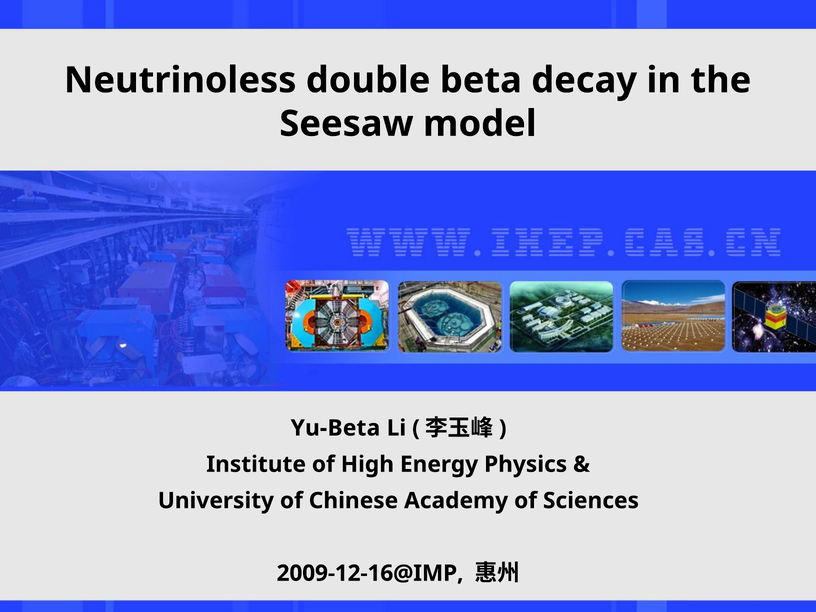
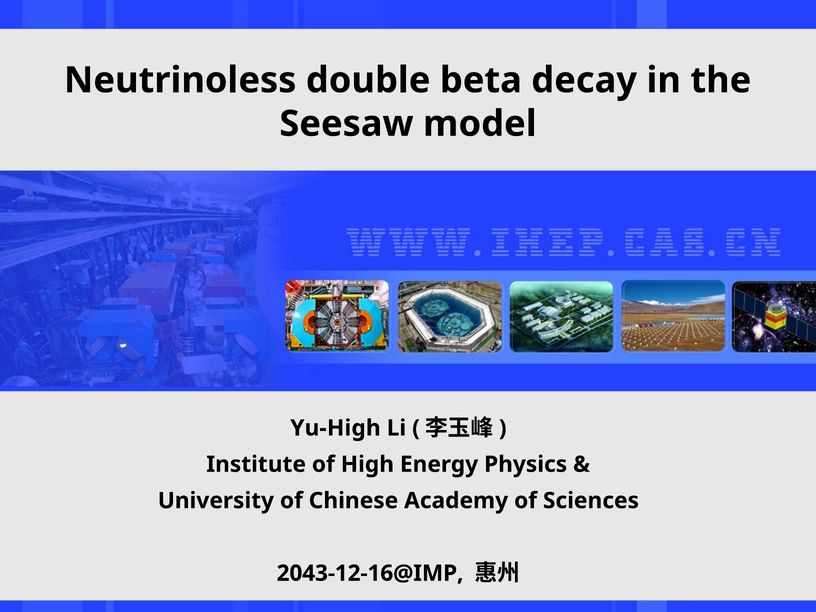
Yu-Beta: Yu-Beta -> Yu-High (335, 428)
2009-12-16@IMP: 2009-12-16@IMP -> 2043-12-16@IMP (370, 573)
